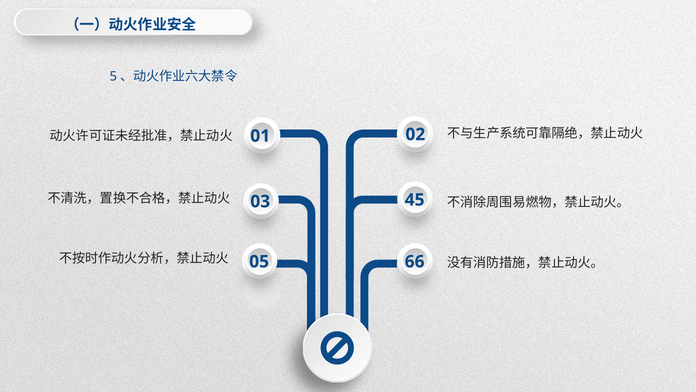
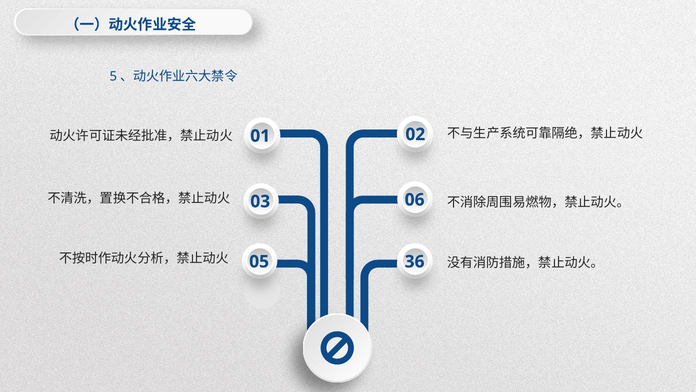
45: 45 -> 06 (415, 200)
66: 66 -> 36 (415, 261)
